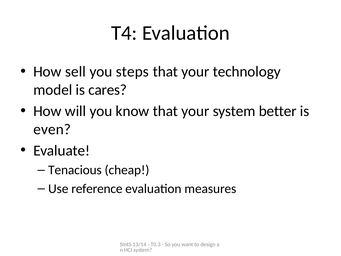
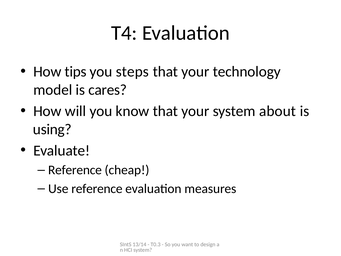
sell: sell -> tips (76, 72)
better: better -> about (278, 111)
even: even -> using (52, 129)
Tenacious: Tenacious -> Reference (75, 170)
